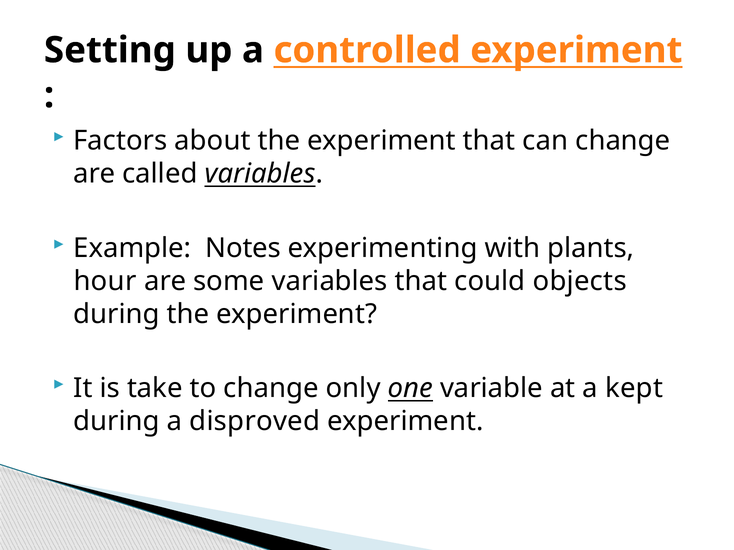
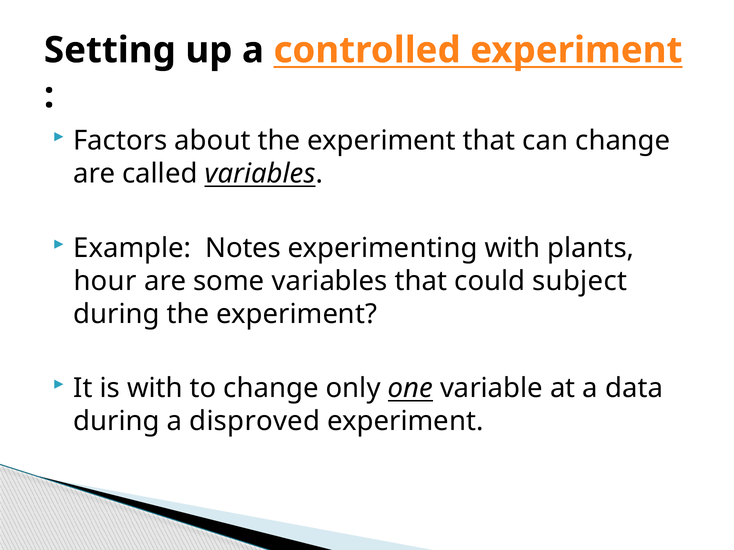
objects: objects -> subject (580, 281)
is take: take -> with (155, 389)
kept: kept -> data (634, 389)
